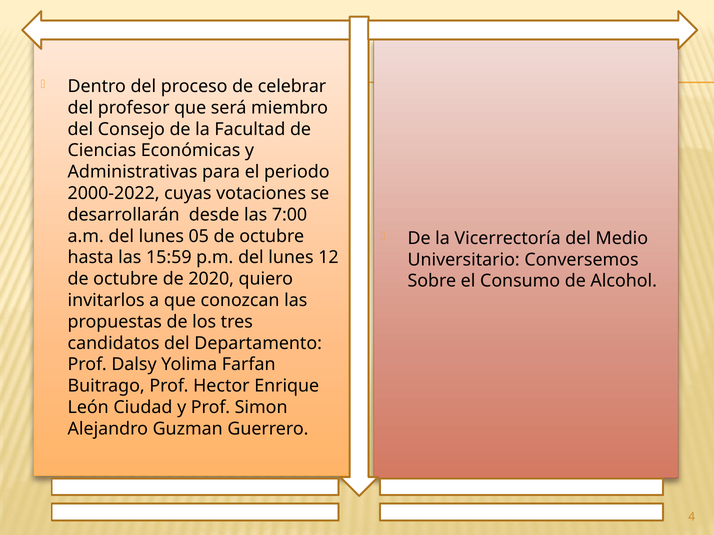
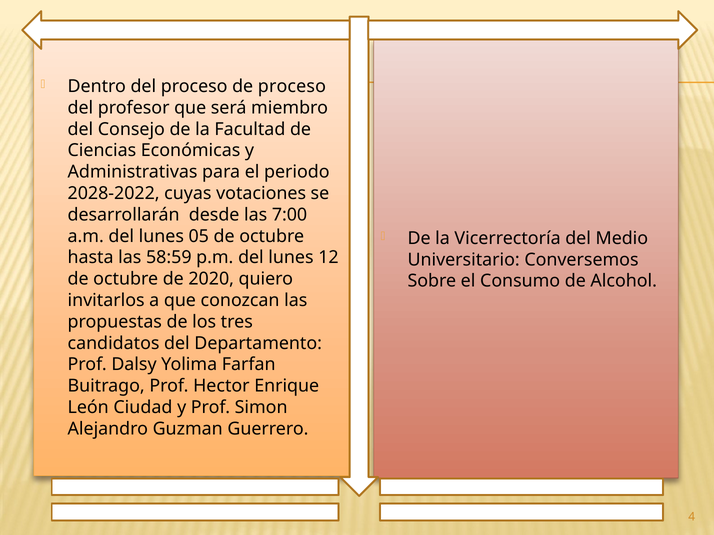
de celebrar: celebrar -> proceso (292, 86)
2000-2022: 2000-2022 -> 2028-2022 (114, 194)
15:59: 15:59 -> 58:59 (169, 258)
